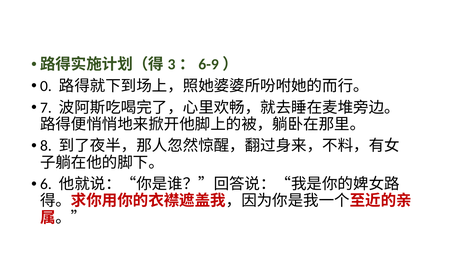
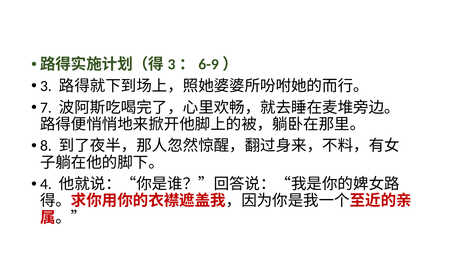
0: 0 -> 3 (46, 86)
6: 6 -> 4 (46, 184)
